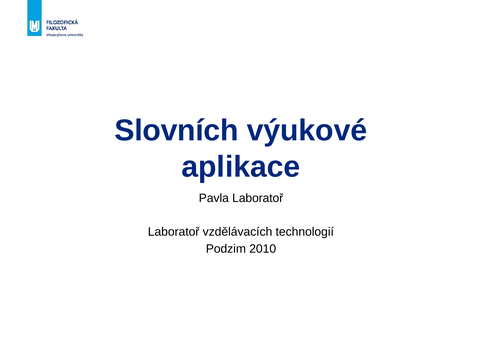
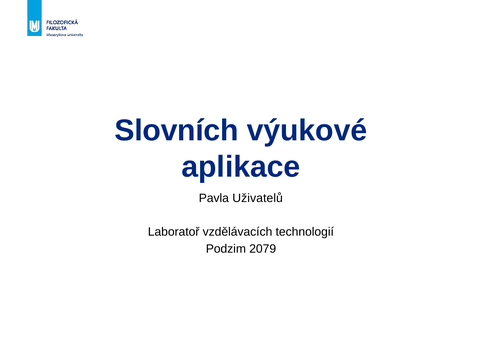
Pavla Laboratoř: Laboratoř -> Uživatelů (258, 198)
2010: 2010 -> 2079 (263, 249)
